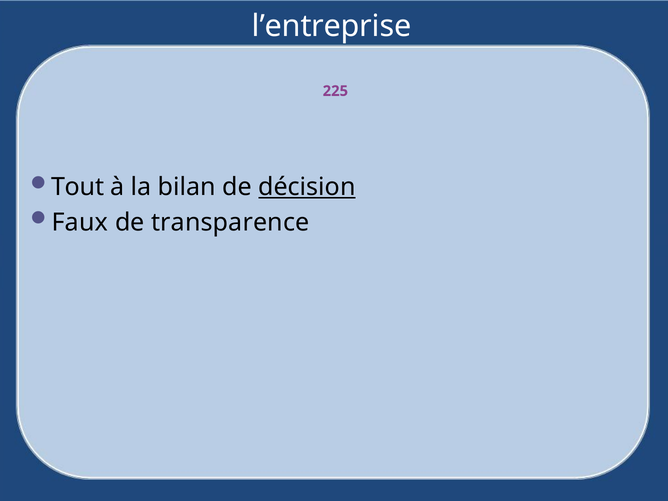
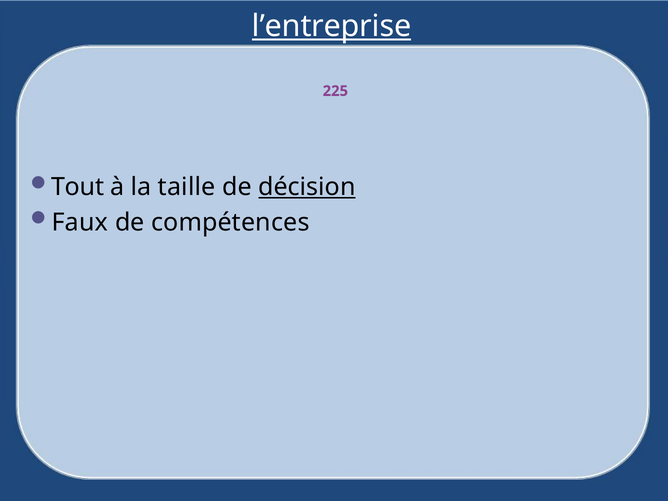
l’entreprise underline: none -> present (332, 26)
bilan: bilan -> taille (187, 187)
transparence: transparence -> compétences (230, 222)
